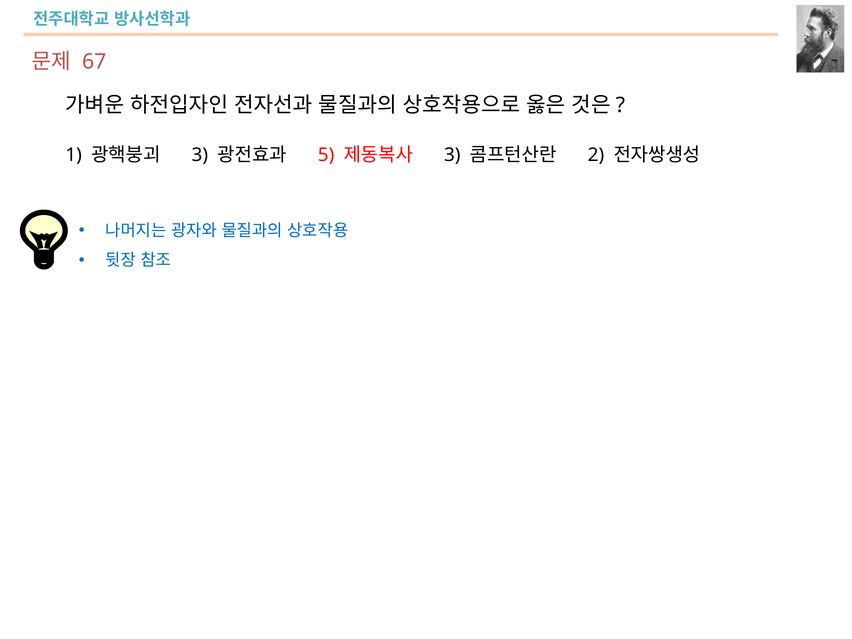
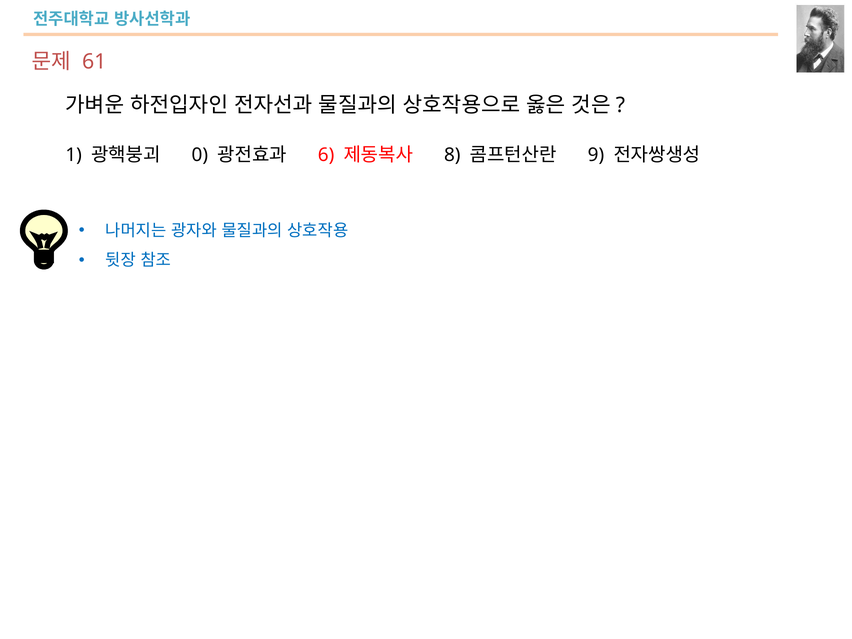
67: 67 -> 61 (94, 62)
3: 3 -> 0 (200, 155)
5: 5 -> 6 (326, 155)
3: 3 -> 8 (452, 155)
2: 2 -> 9 (596, 155)
